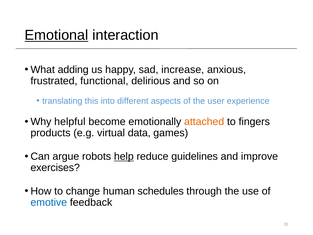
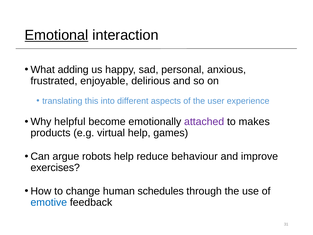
increase: increase -> personal (183, 70)
functional: functional -> enjoyable (104, 81)
attached colour: orange -> purple (204, 122)
fingers: fingers -> makes (254, 122)
virtual data: data -> help (139, 133)
help underline: present -> none (124, 156)
guidelines: guidelines -> behaviour (195, 156)
